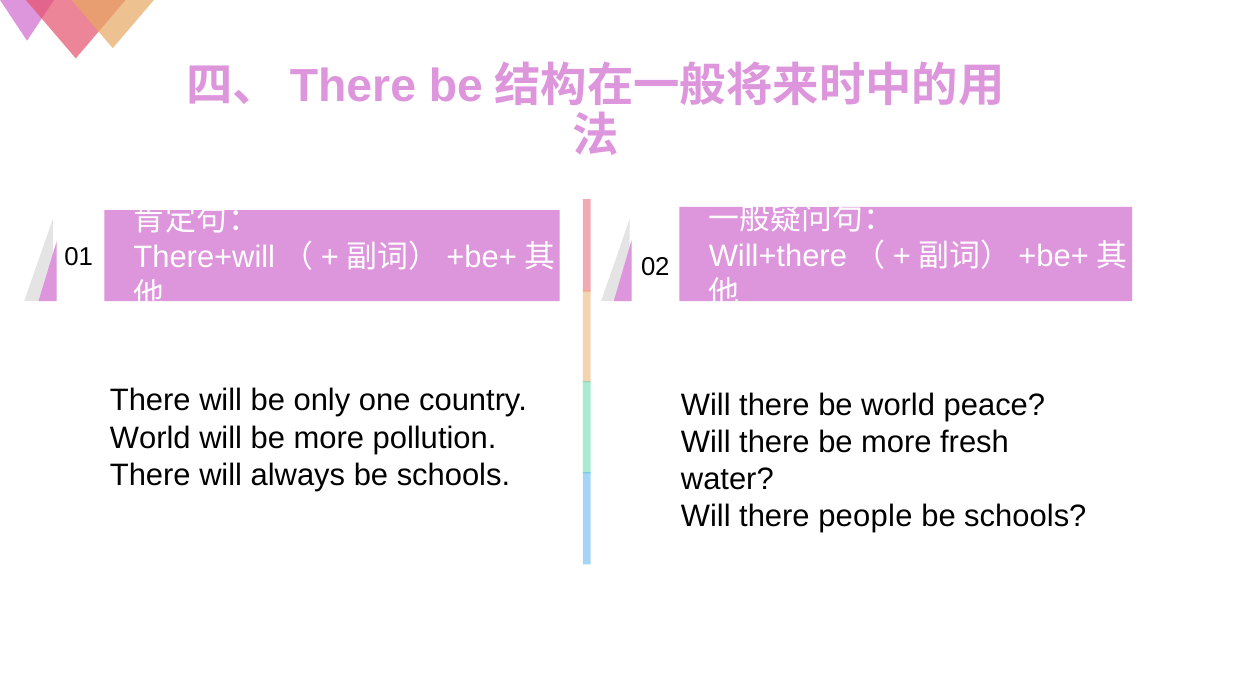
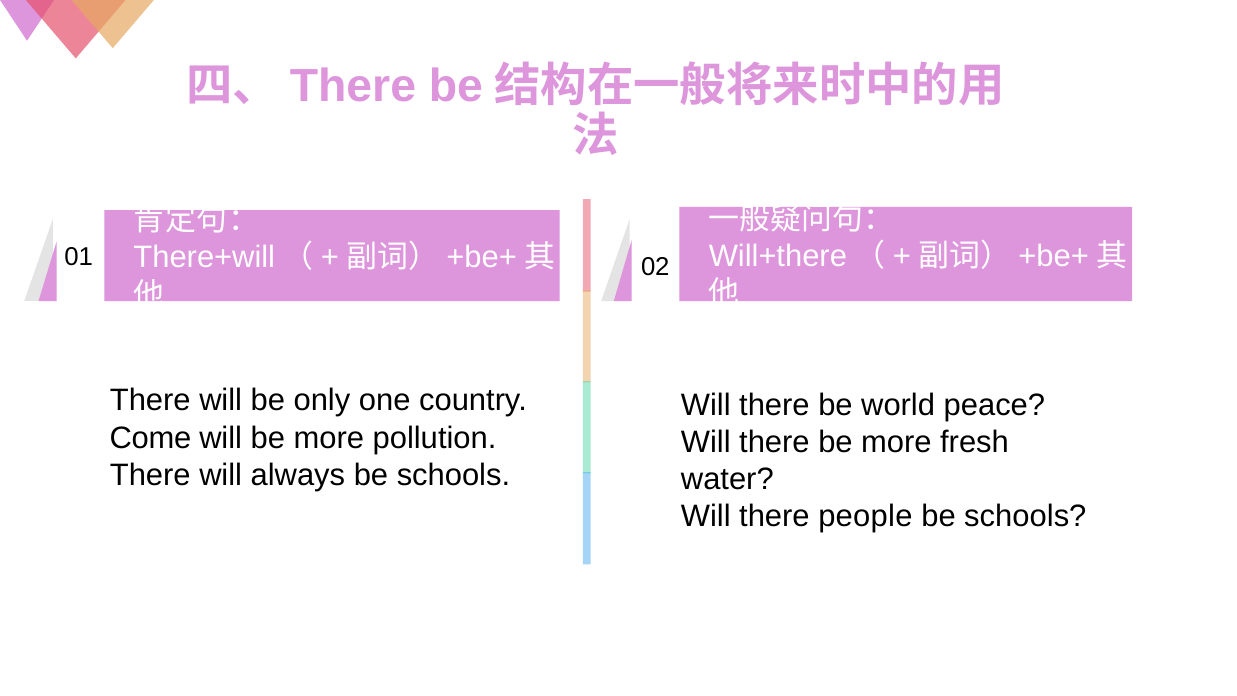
World: World -> Come (150, 438)
